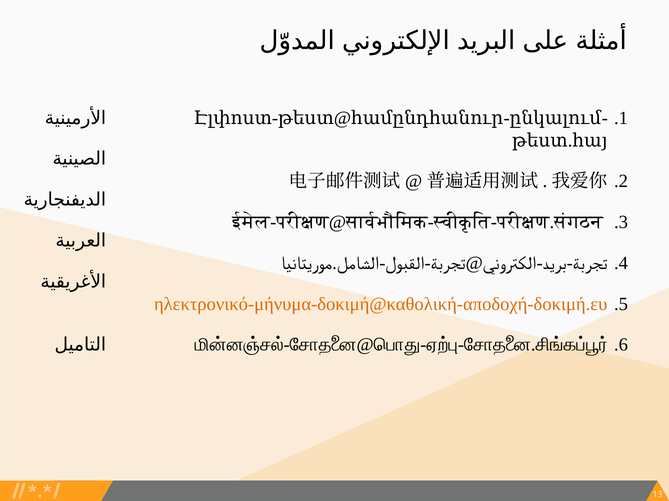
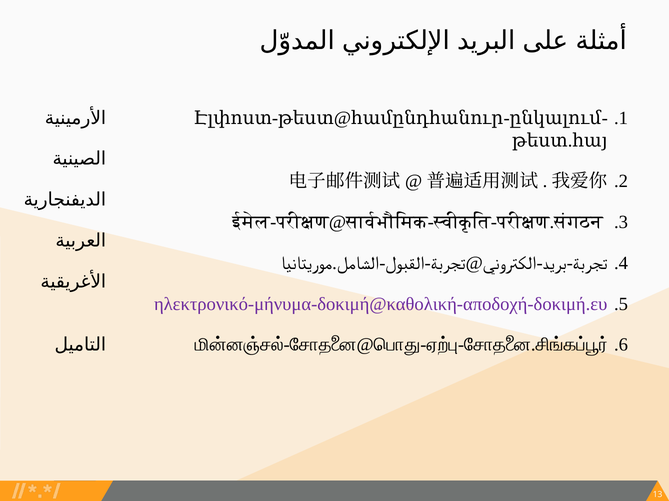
ηλεκτρονικό-μήνυμα-δοκιμή@καθολική-αποδοχή-δοκιμή.ευ colour: orange -> purple (381, 304)
